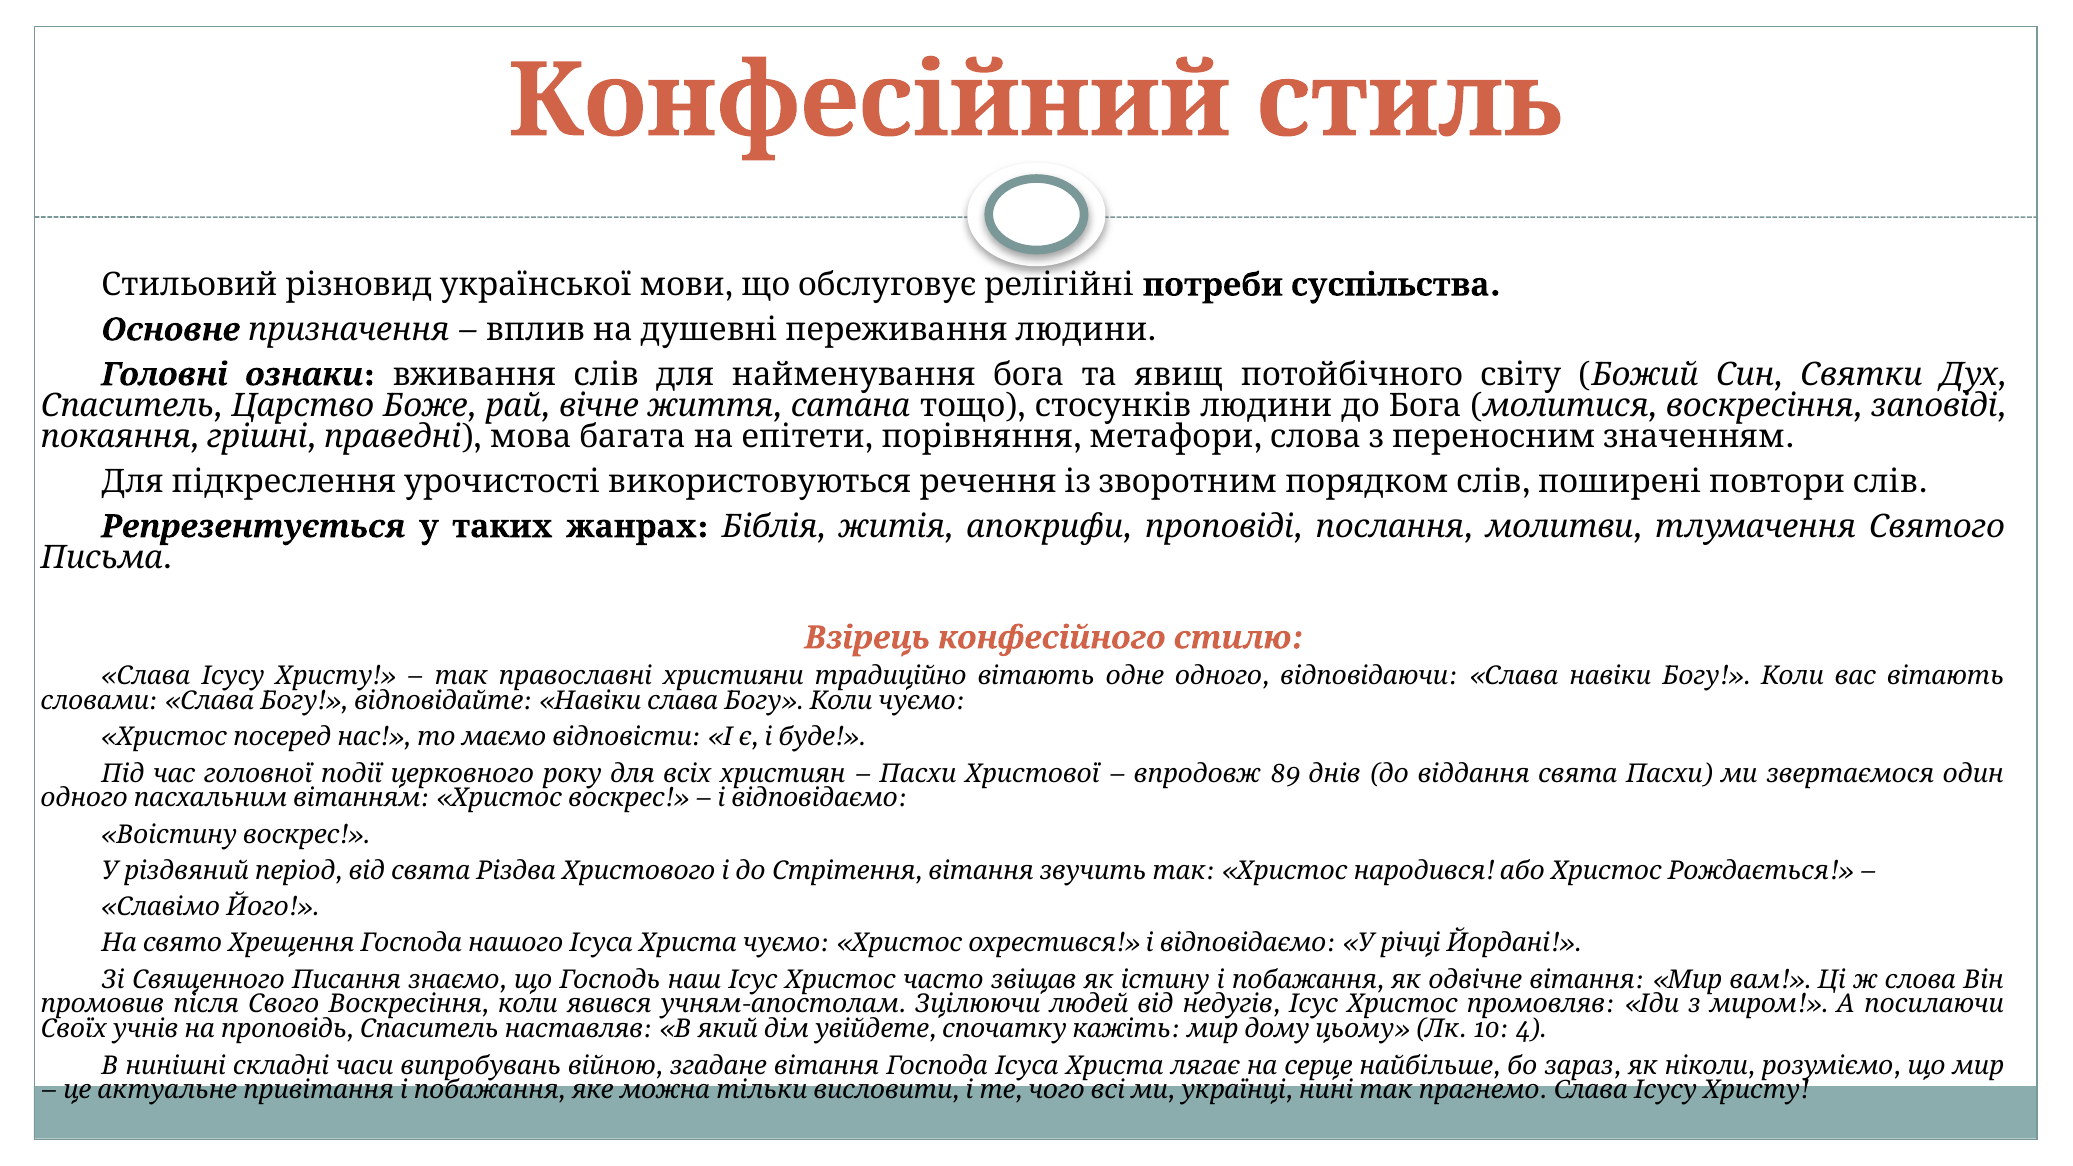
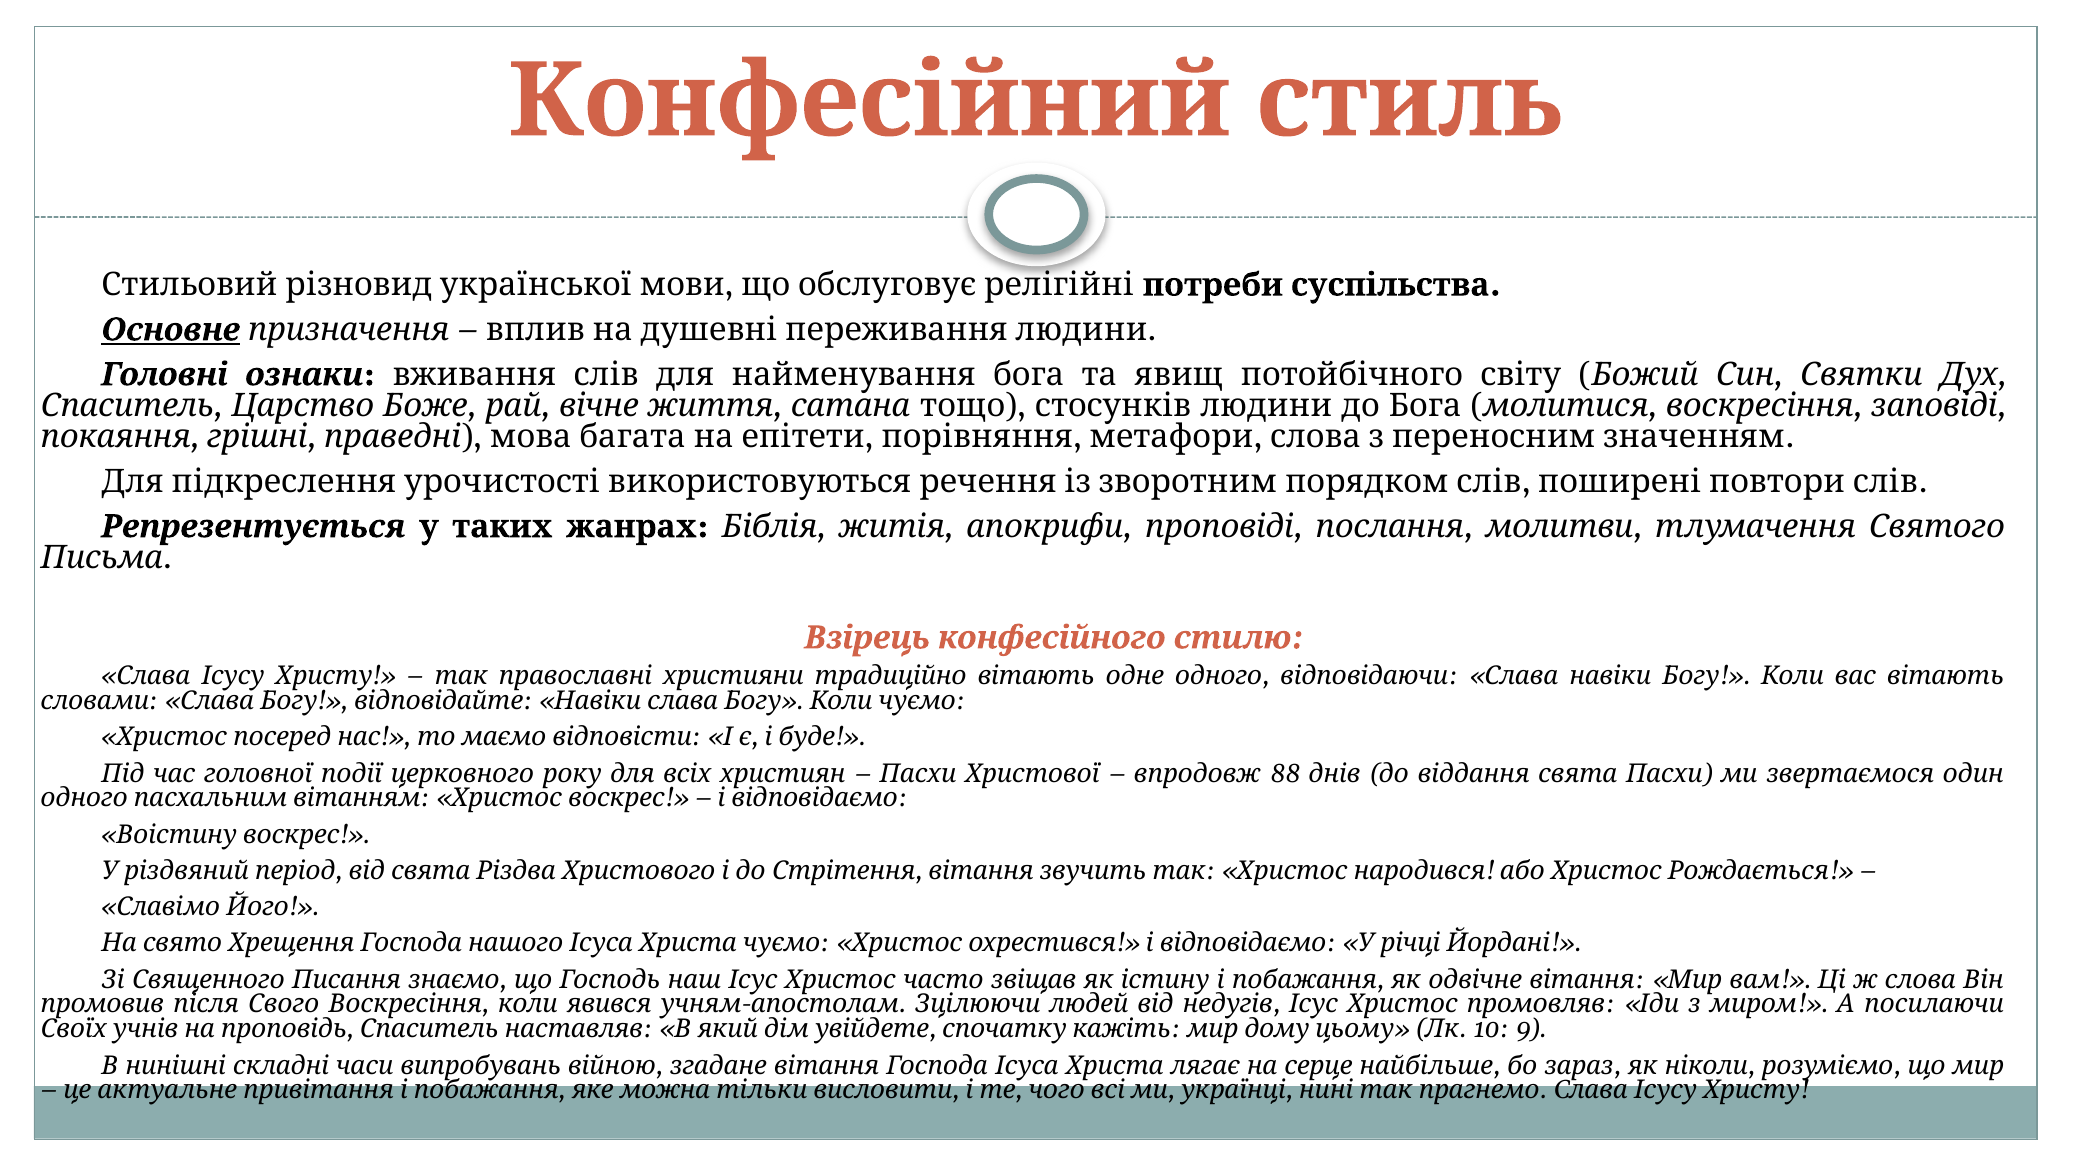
Основне underline: none -> present (171, 330)
89: 89 -> 88 (1285, 774)
4: 4 -> 9 (1532, 1029)
